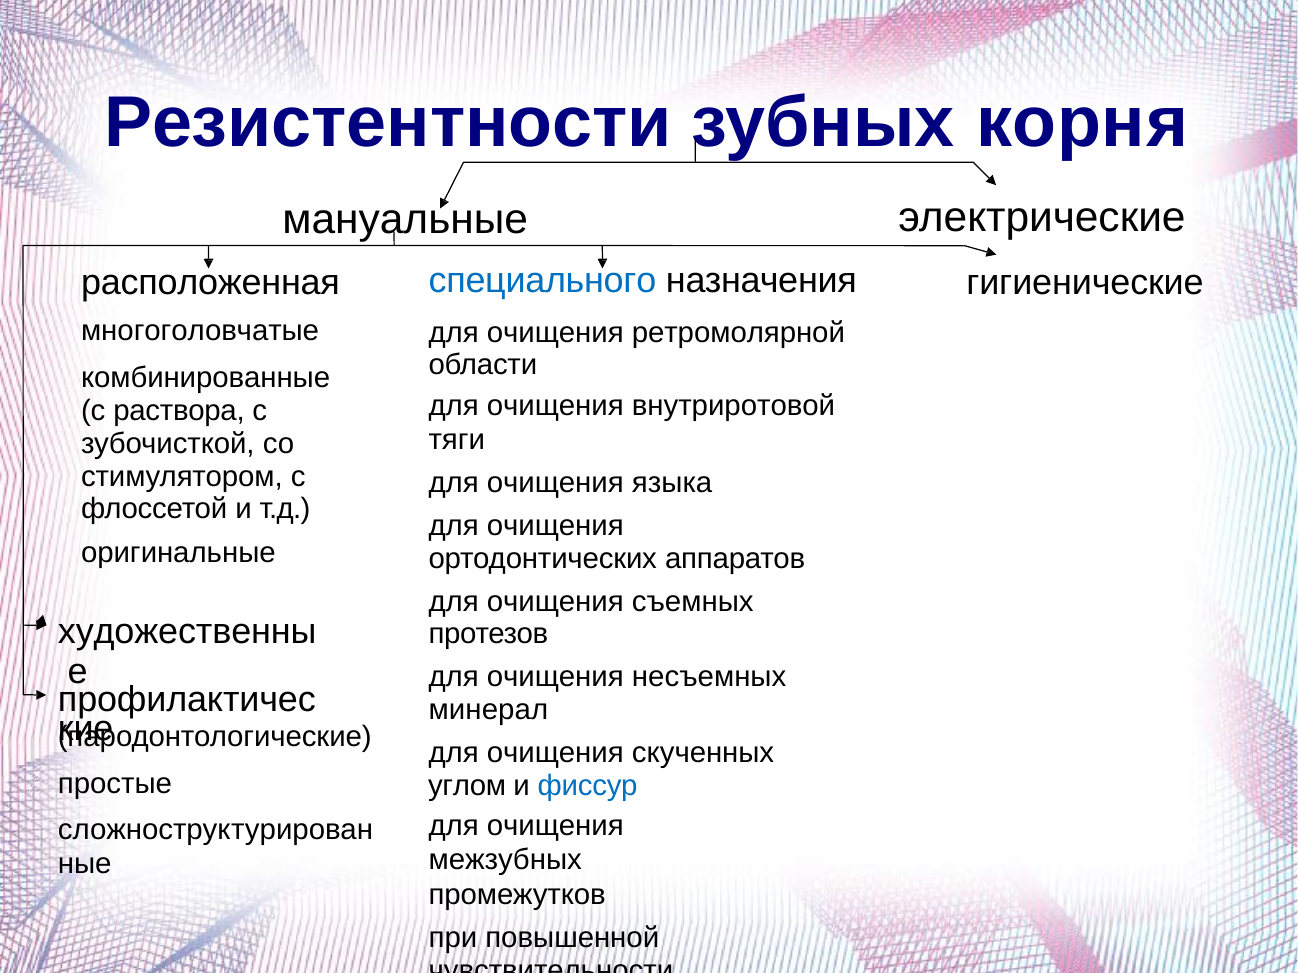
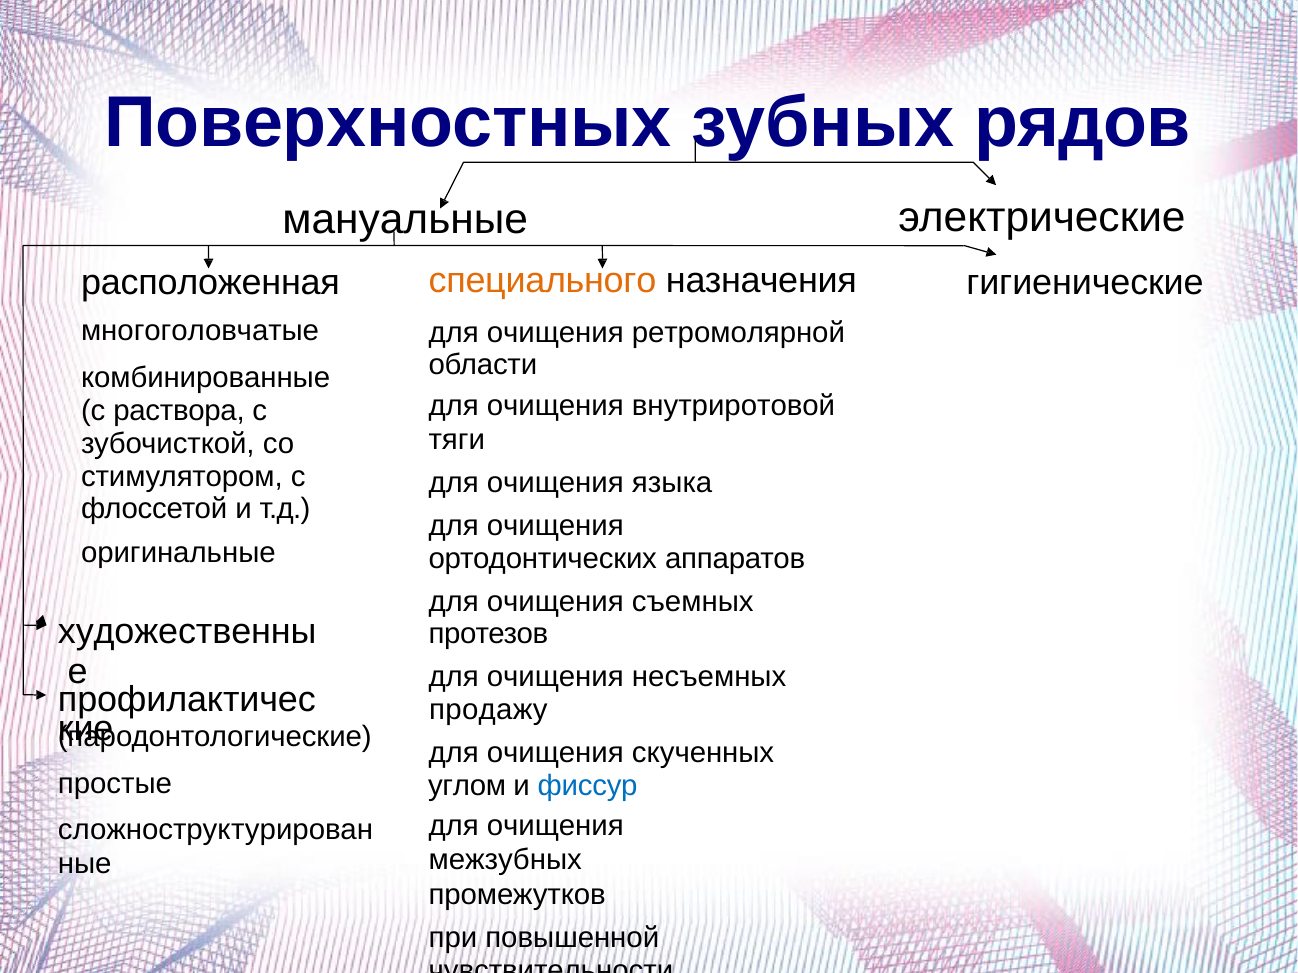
Резистентности: Резистентности -> Поверхностных (388, 123)
корня: корня -> рядов (1083, 123)
специального colour: blue -> orange (542, 281)
минерал: минерал -> продажу (488, 710)
